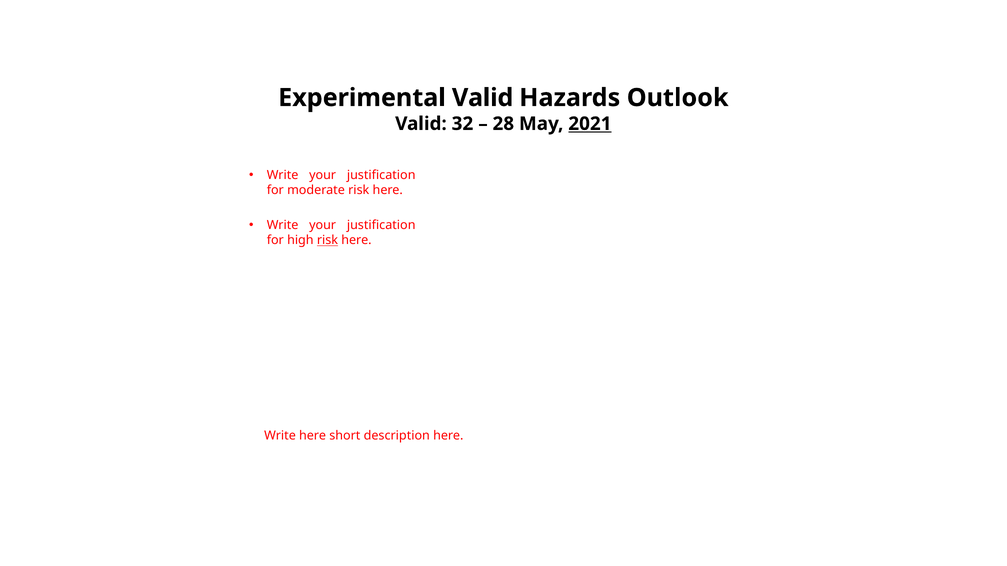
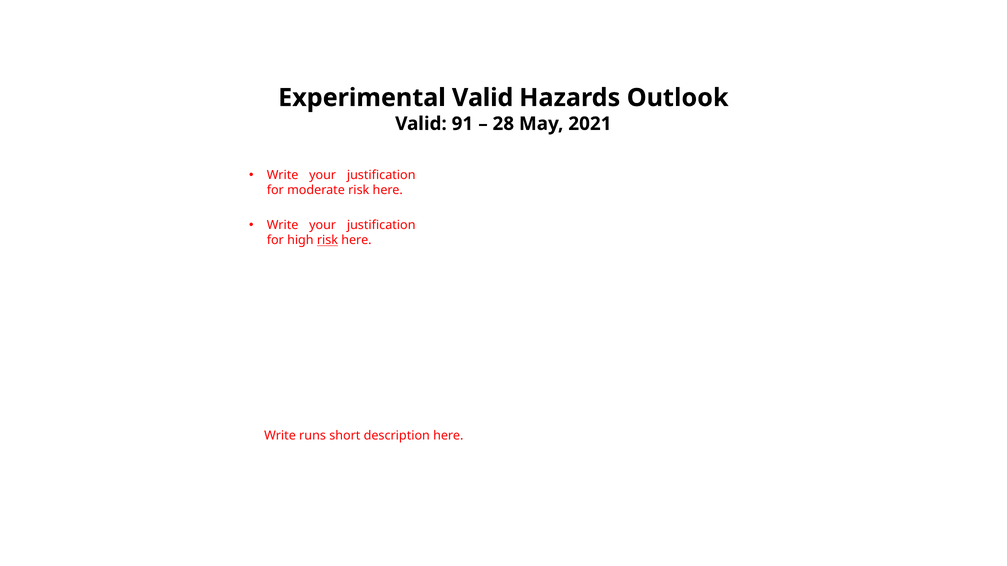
32: 32 -> 91 (462, 124)
2021 underline: present -> none (590, 124)
Write here: here -> runs (313, 436)
